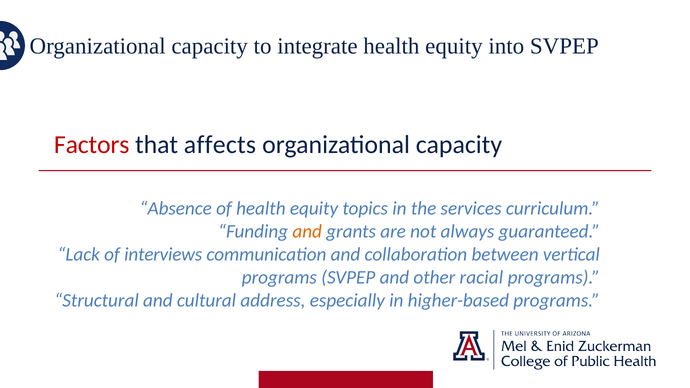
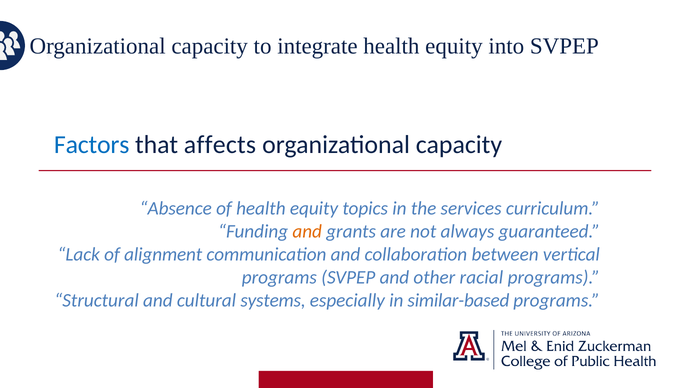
Factors colour: red -> blue (92, 145)
interviews: interviews -> alignment (163, 255)
address: address -> systems (273, 301)
higher-based: higher-based -> similar-based (458, 301)
